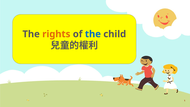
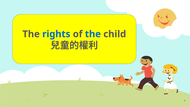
rights colour: orange -> blue (56, 34)
